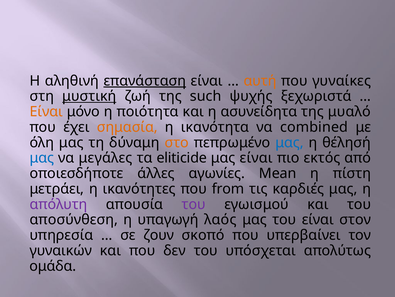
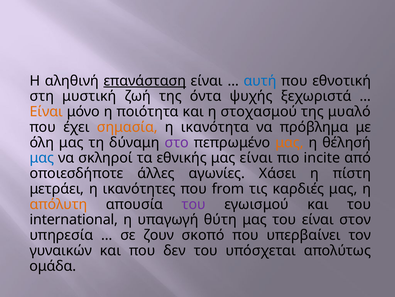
αυτή colour: orange -> blue (260, 81)
γυναίκες: γυναίκες -> εθνοτική (342, 81)
μυστική underline: present -> none (89, 96)
such: such -> όντα (206, 96)
ασυνείδητα: ασυνείδητα -> στοχασμού (259, 111)
combined: combined -> πρόβλημα (314, 127)
στο colour: orange -> purple (177, 142)
μας colour: blue -> orange (289, 142)
μεγάλες: μεγάλες -> σκληροί (106, 158)
eliticide: eliticide -> εθνικής (182, 158)
εκτός: εκτός -> incite (322, 158)
Mean: Mean -> Χάσει (278, 173)
απόλυτη colour: purple -> orange (58, 204)
αποσύνθεση: αποσύνθεση -> international (74, 219)
λαός: λαός -> θύτη (220, 219)
